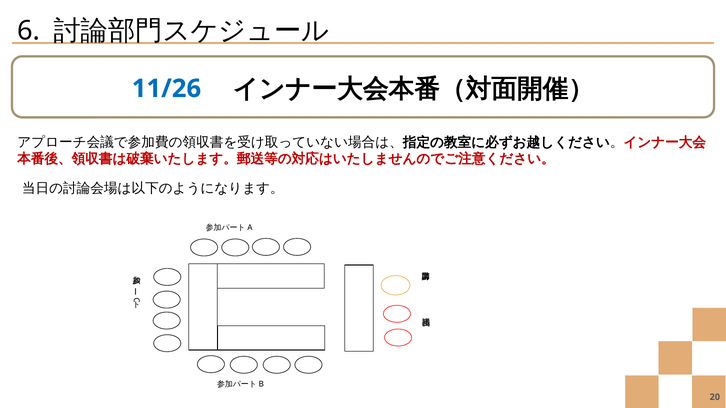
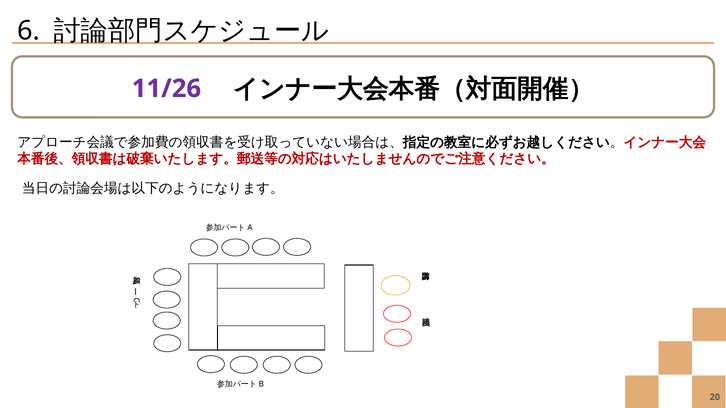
11/26 colour: blue -> purple (166, 89)
